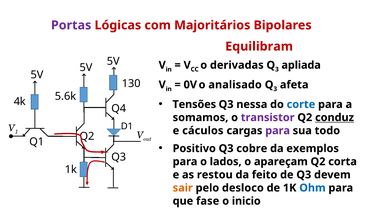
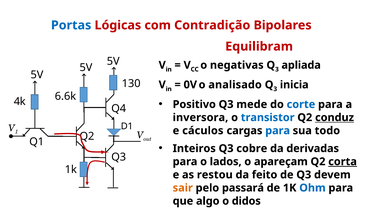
Portas colour: purple -> blue (71, 25)
Majoritários: Majoritários -> Contradição (212, 25)
derivadas: derivadas -> negativas (237, 65)
afeta: afeta -> inicia (294, 85)
5.6k: 5.6k -> 6.6k (66, 96)
Tensões: Tensões -> Positivo (194, 104)
nessa: nessa -> mede (252, 104)
somamos: somamos -> inversora (200, 117)
transistor colour: purple -> blue (268, 117)
para colour: purple -> blue (278, 131)
Positivo: Positivo -> Inteiros (194, 148)
exemplos: exemplos -> derivadas (313, 148)
corta underline: none -> present (343, 162)
desloco: desloco -> passará (243, 188)
fase: fase -> algo (208, 201)
inicio: inicio -> didos (246, 201)
